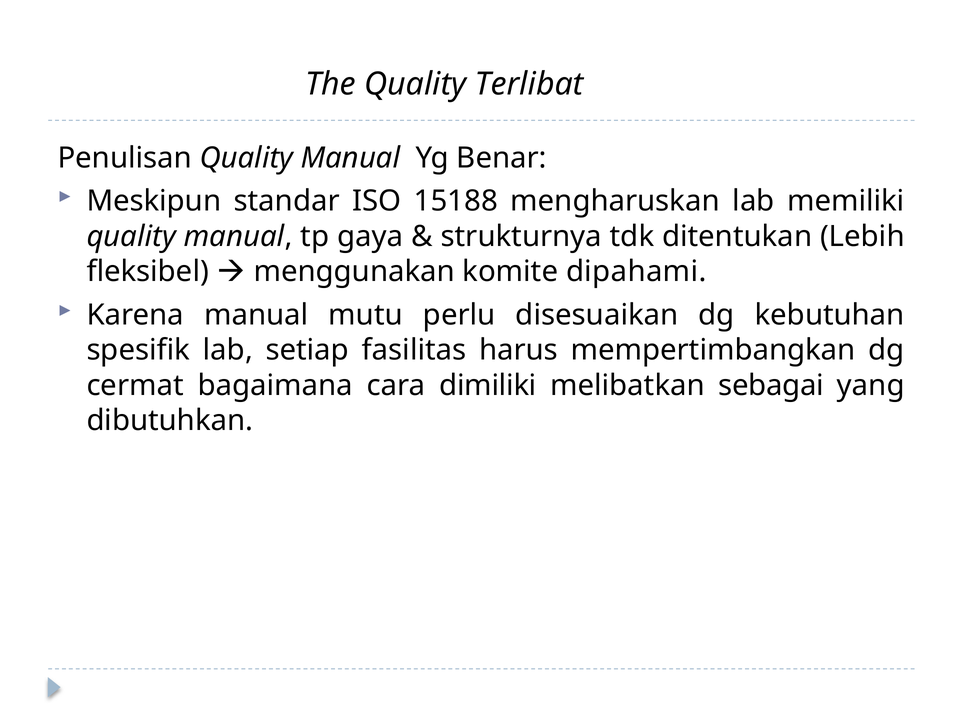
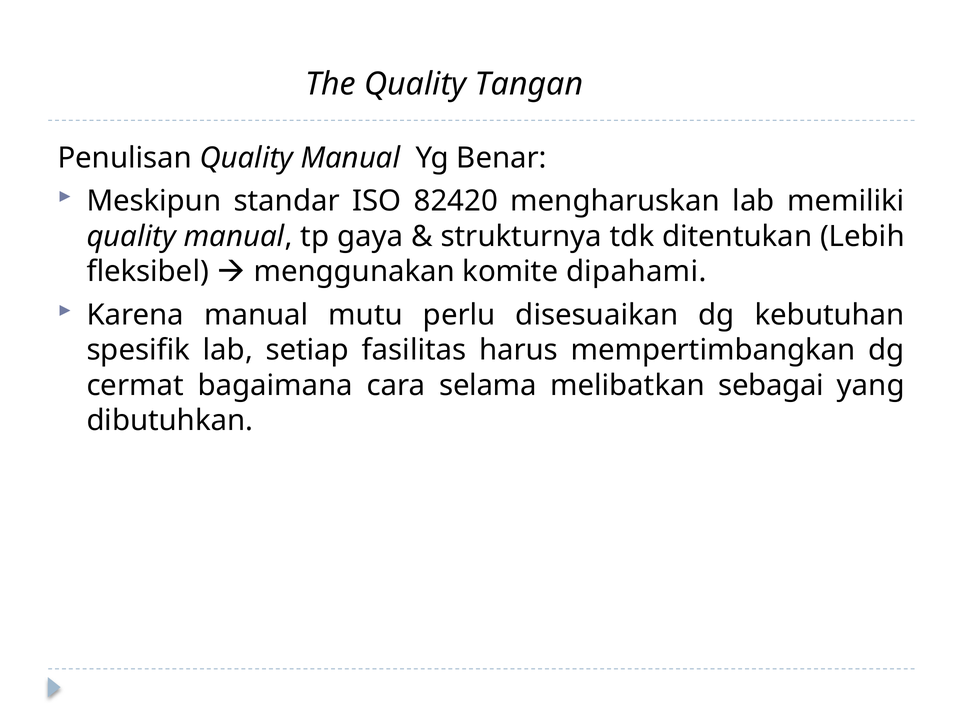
Terlibat: Terlibat -> Tangan (529, 84)
15188: 15188 -> 82420 (456, 201)
dimiliki: dimiliki -> selama (488, 386)
